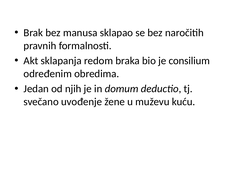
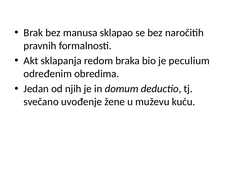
consilium: consilium -> peculium (189, 61)
